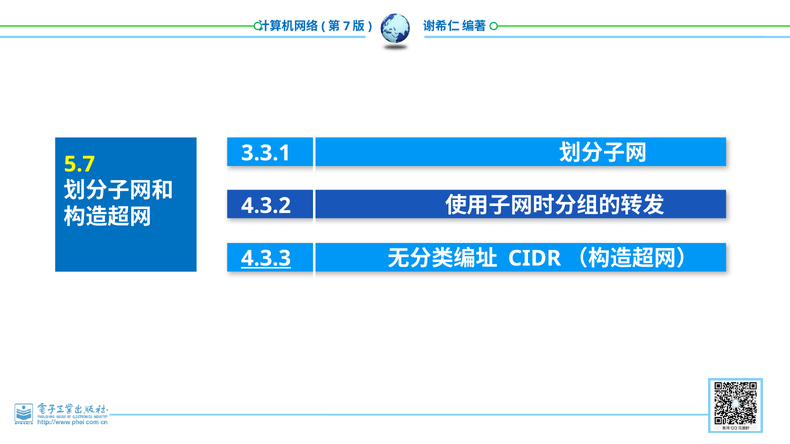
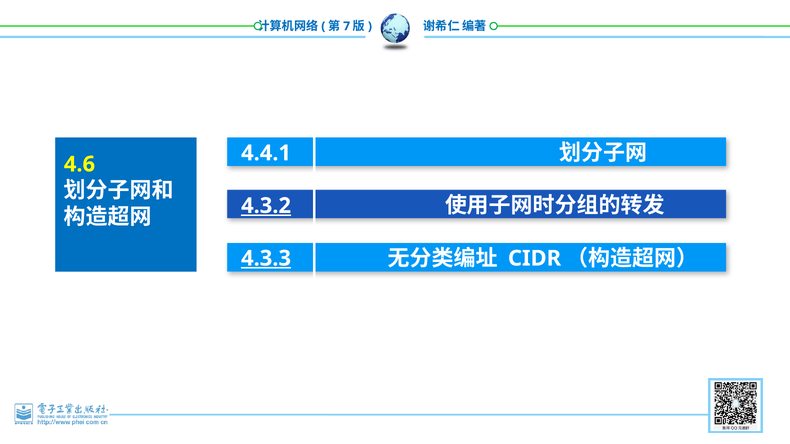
3.3.1: 3.3.1 -> 4.4.1 (266, 153)
5.7: 5.7 -> 4.6 (79, 164)
4.3.2 underline: none -> present (266, 206)
